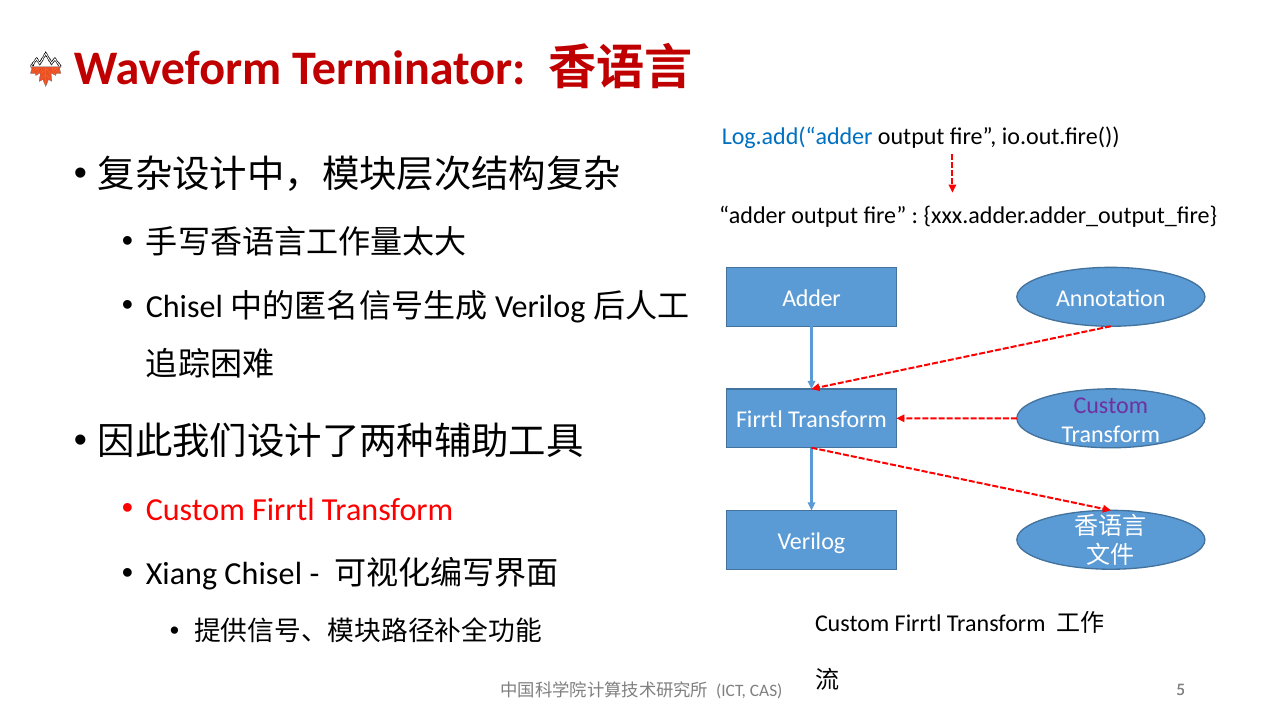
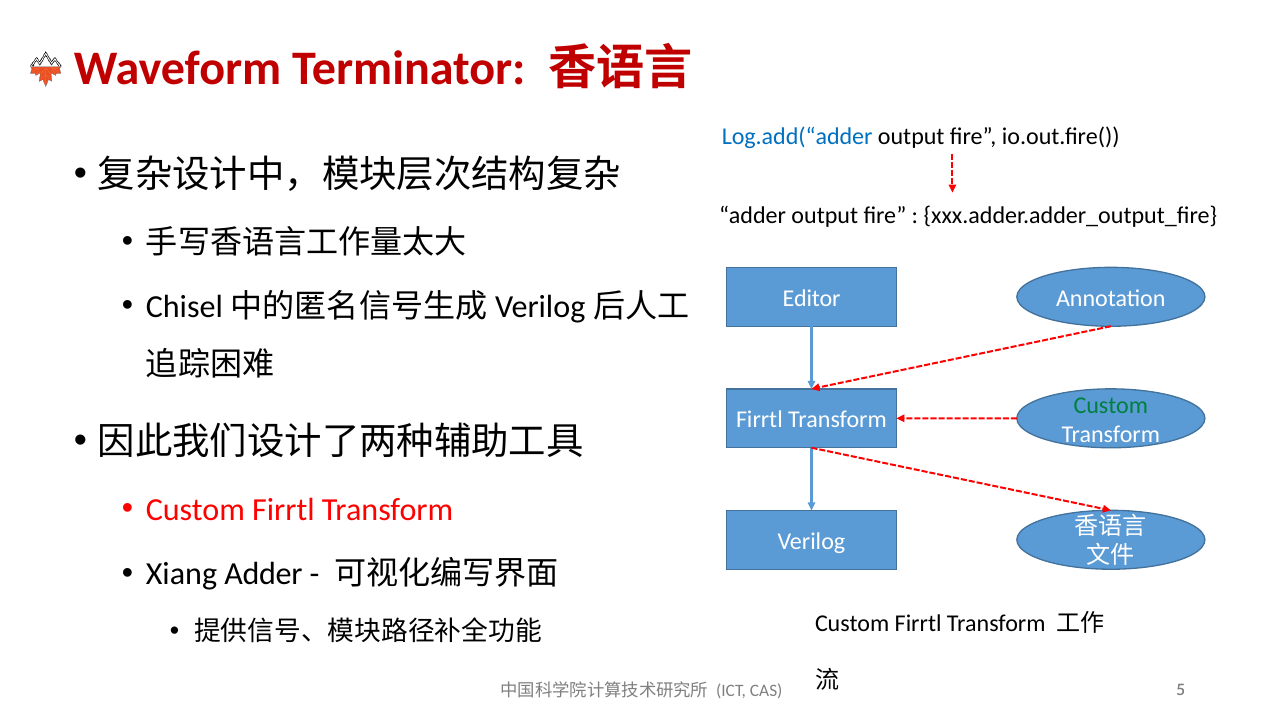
Adder: Adder -> Editor (812, 298)
Custom colour: purple -> green (1111, 405)
Xiang Chisel: Chisel -> Adder (263, 574)
